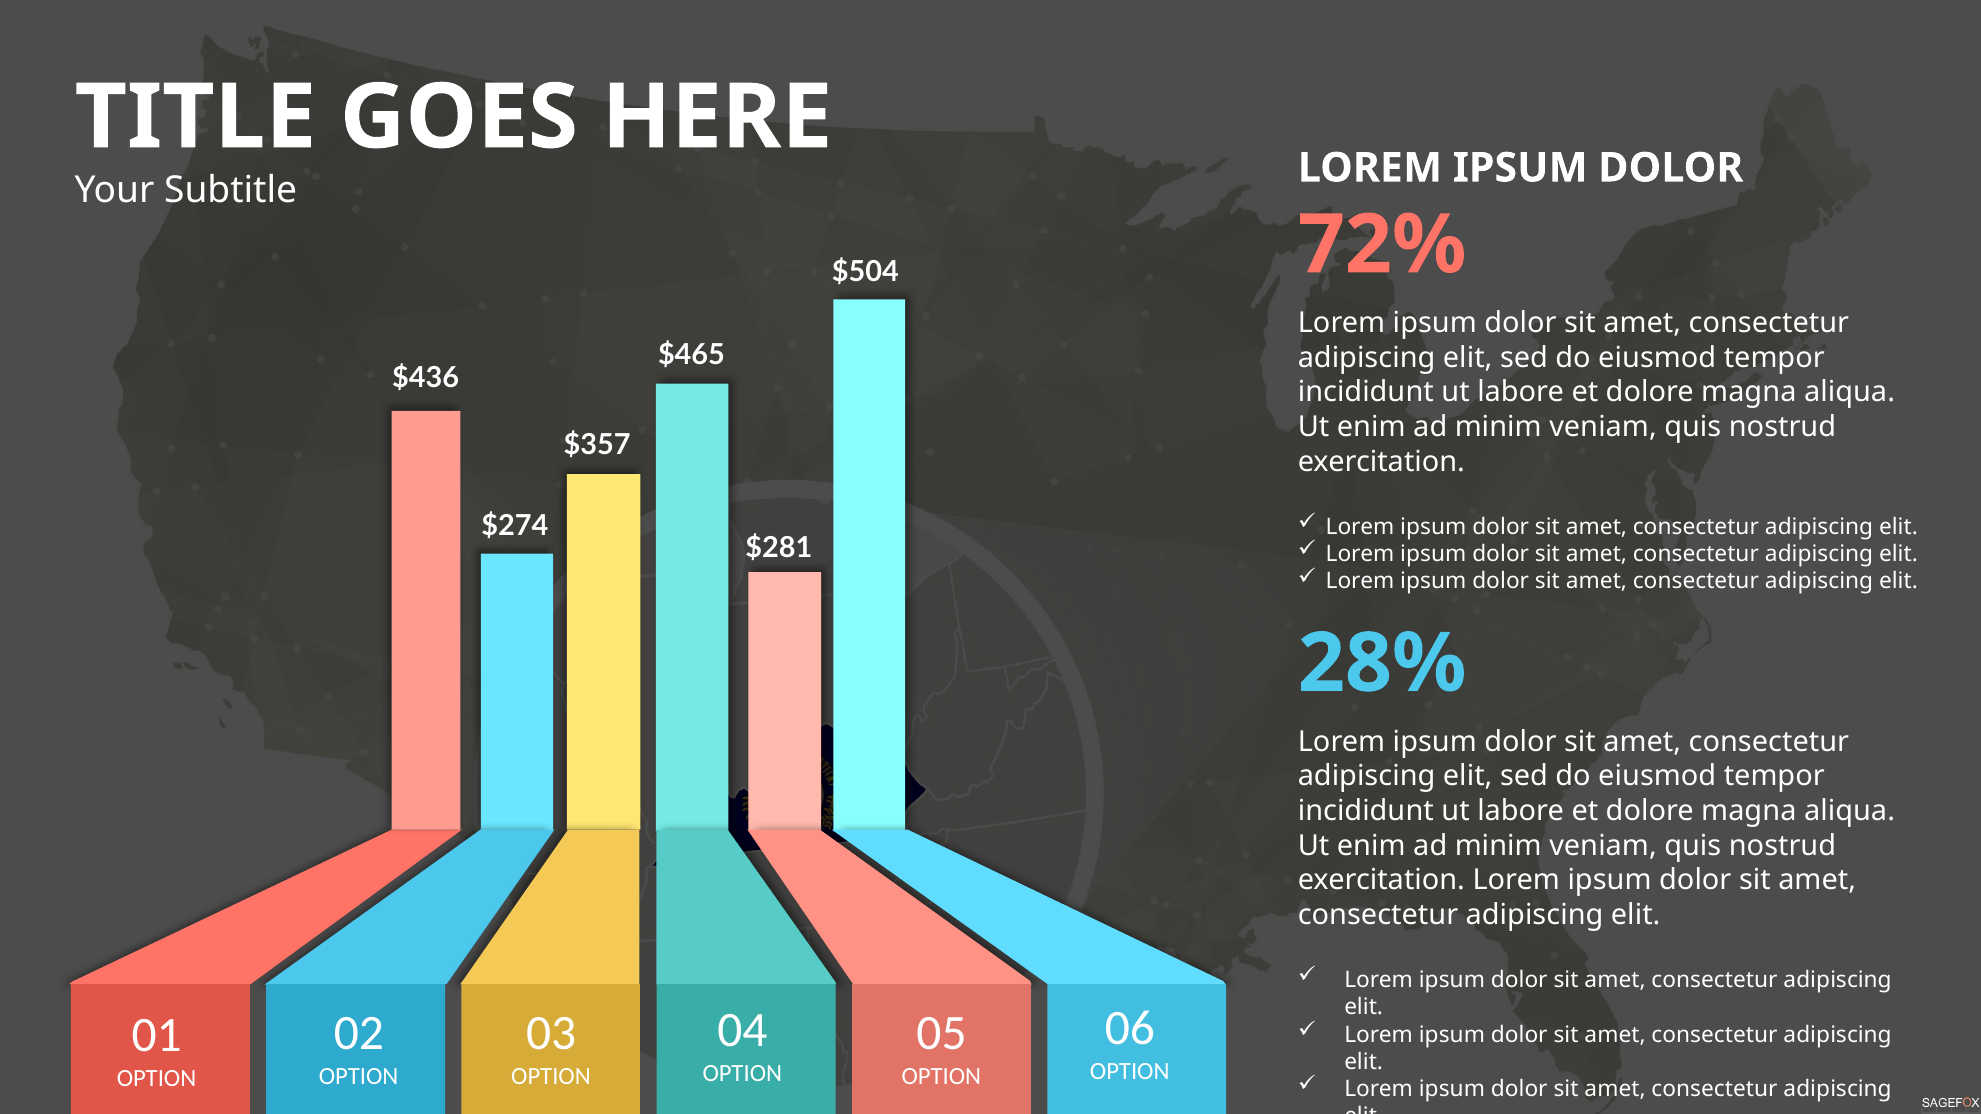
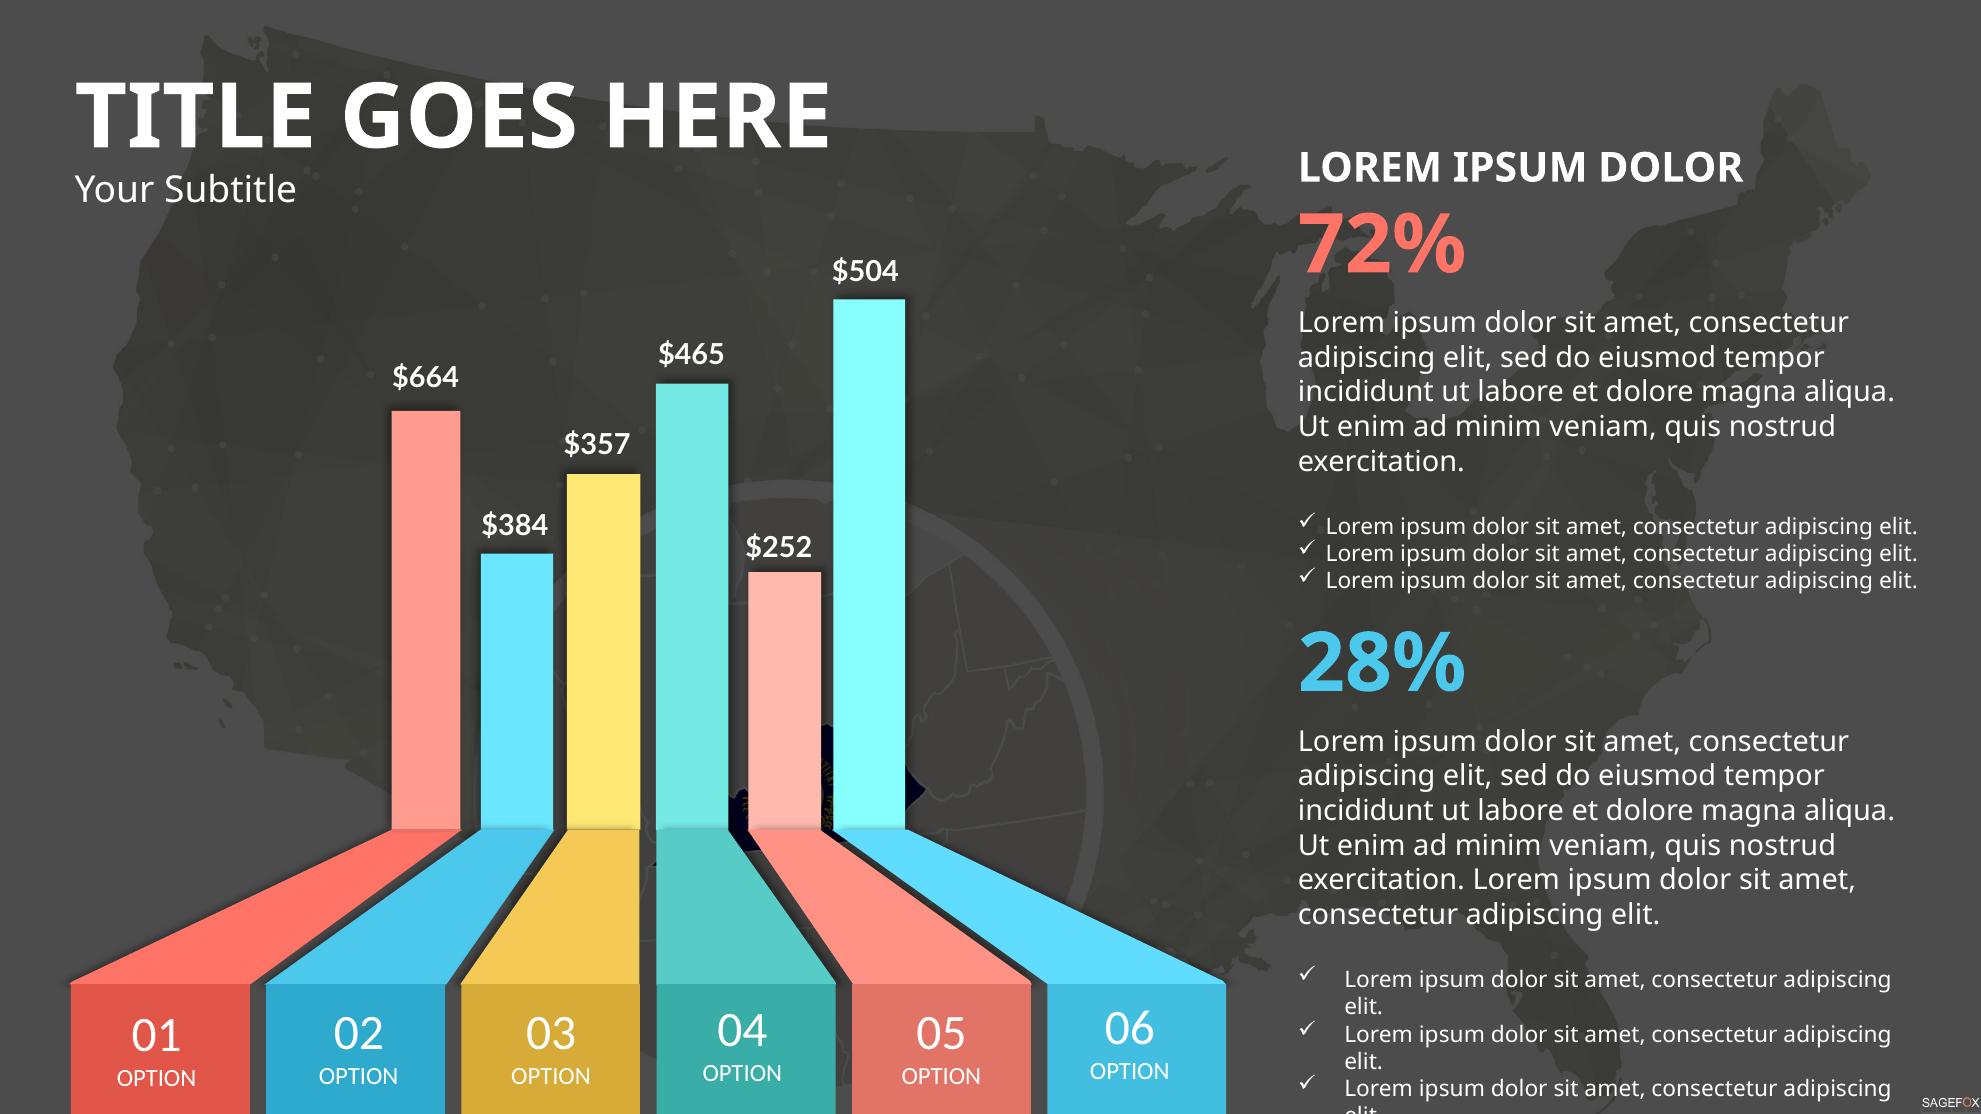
$436: $436 -> $664 (426, 378)
$274: $274 -> $384 (515, 526)
$281: $281 -> $252 (779, 548)
